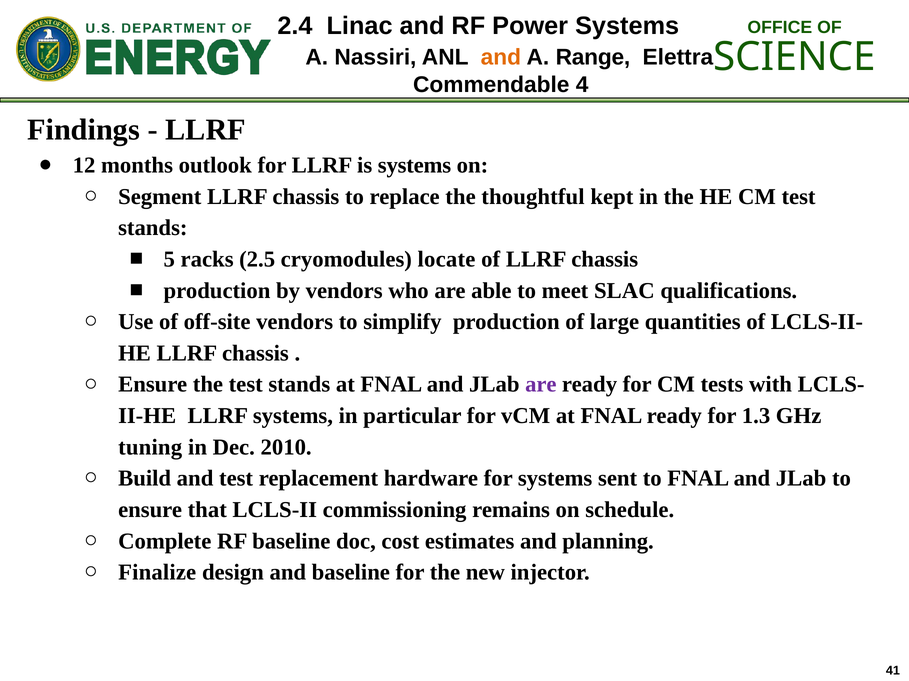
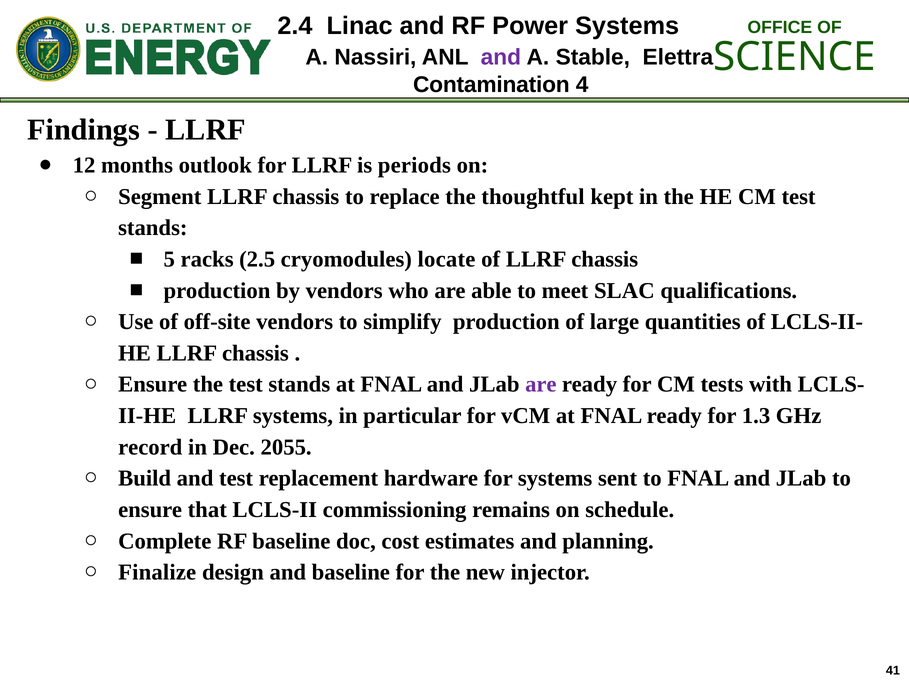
and colour: orange -> purple (501, 57)
Range: Range -> Stable (593, 57)
Commendable: Commendable -> Contamination (491, 85)
is systems: systems -> periods (414, 165)
tuning: tuning -> record (150, 448)
2010: 2010 -> 2055 (286, 448)
